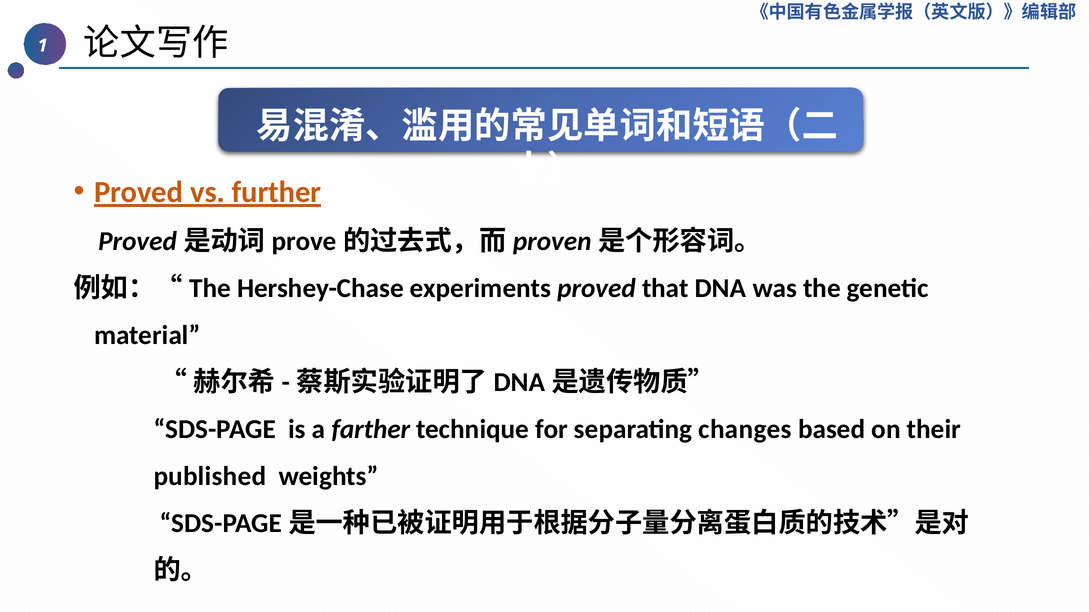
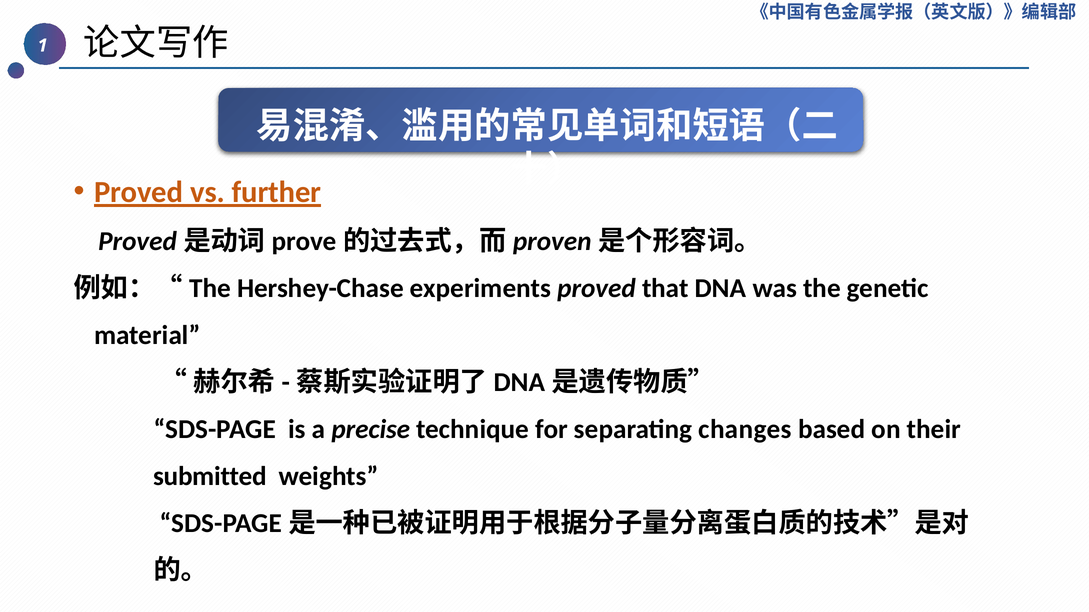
farther: farther -> precise (371, 430)
published: published -> submitted (210, 477)
